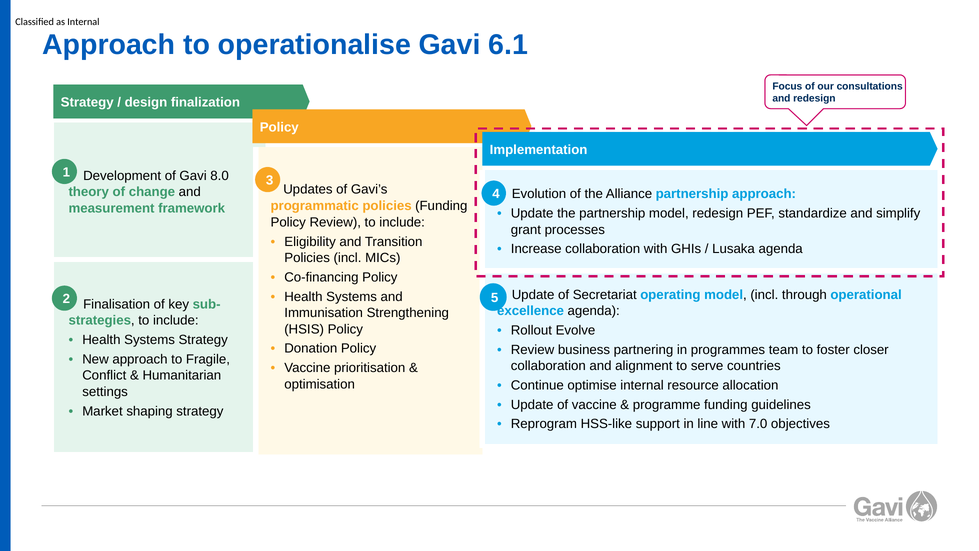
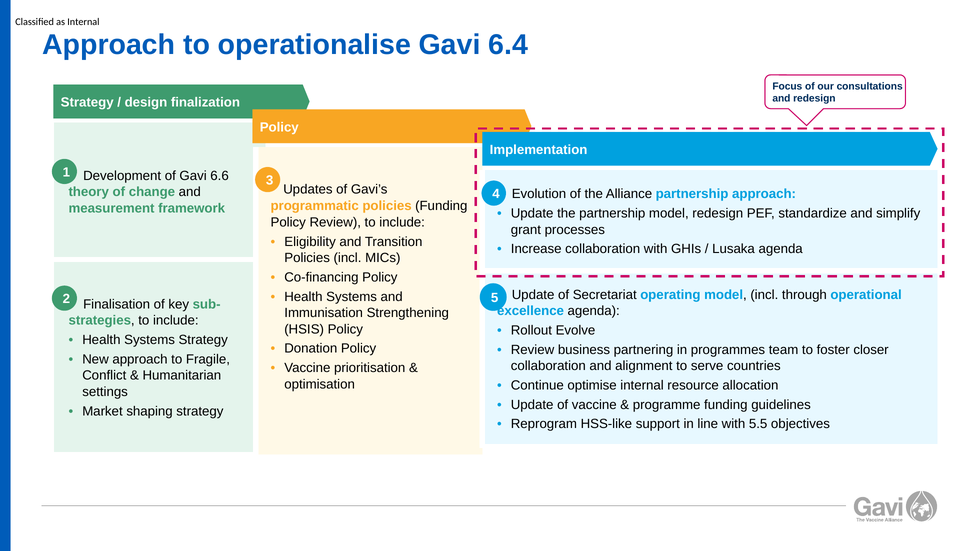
6.1: 6.1 -> 6.4 (508, 45)
8.0: 8.0 -> 6.6 (220, 176)
7.0: 7.0 -> 5.5 (758, 424)
